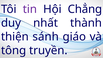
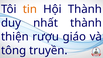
tin colour: purple -> orange (30, 9)
Hội Chẳng: Chẳng -> Thành (85, 9)
sánh: sánh -> rượu (46, 37)
